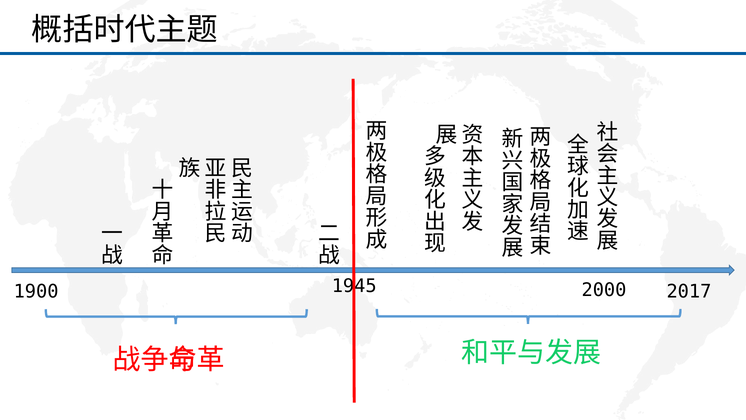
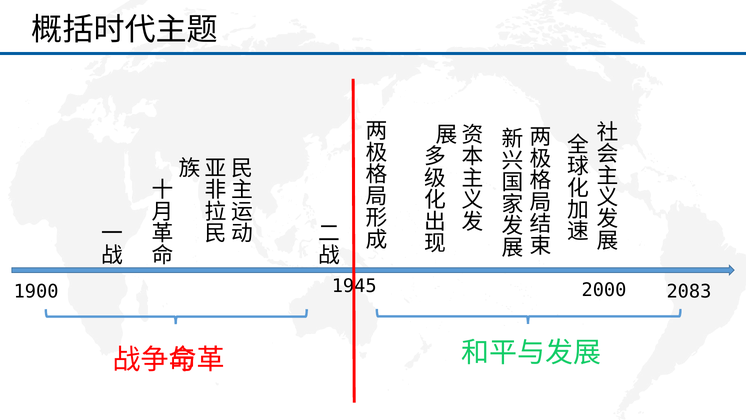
2017: 2017 -> 2083 (689, 291)
